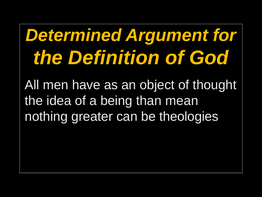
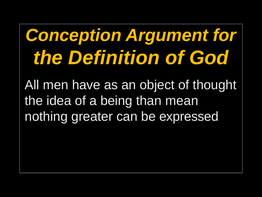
Determined: Determined -> Conception (74, 35)
theologies: theologies -> expressed (189, 116)
